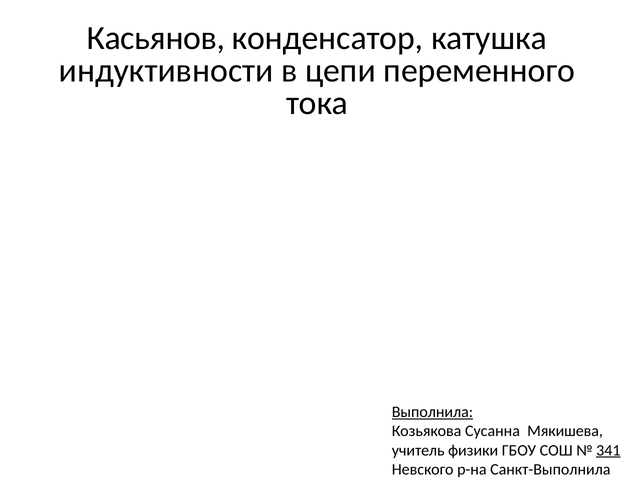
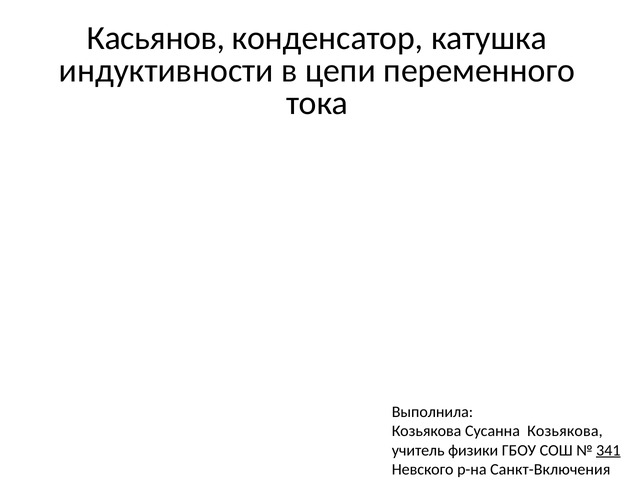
Выполнила underline: present -> none (432, 412)
Сусанна Мякишева: Мякишева -> Козьякова (565, 431)
Санкт-Выполнила: Санкт-Выполнила -> Санкт-Включения (550, 470)
